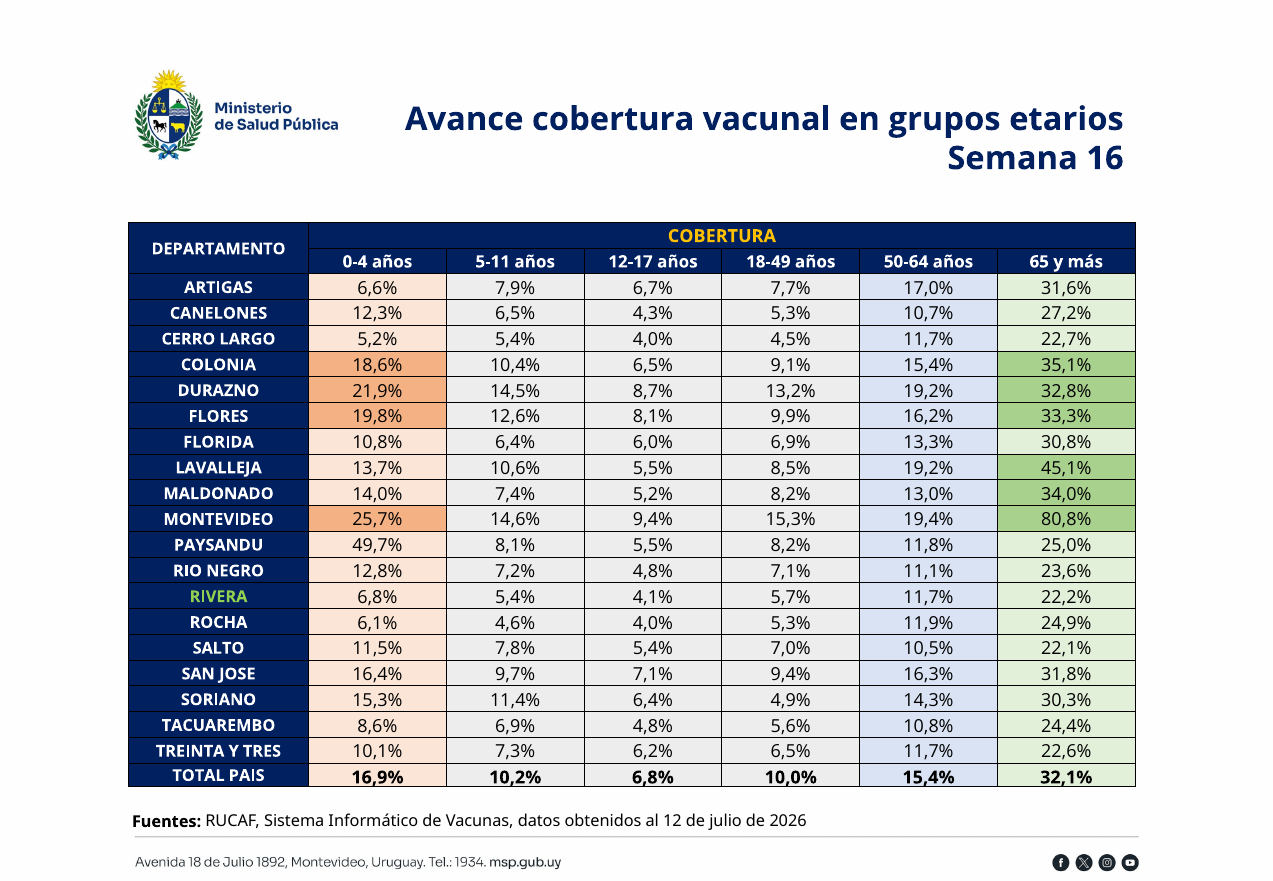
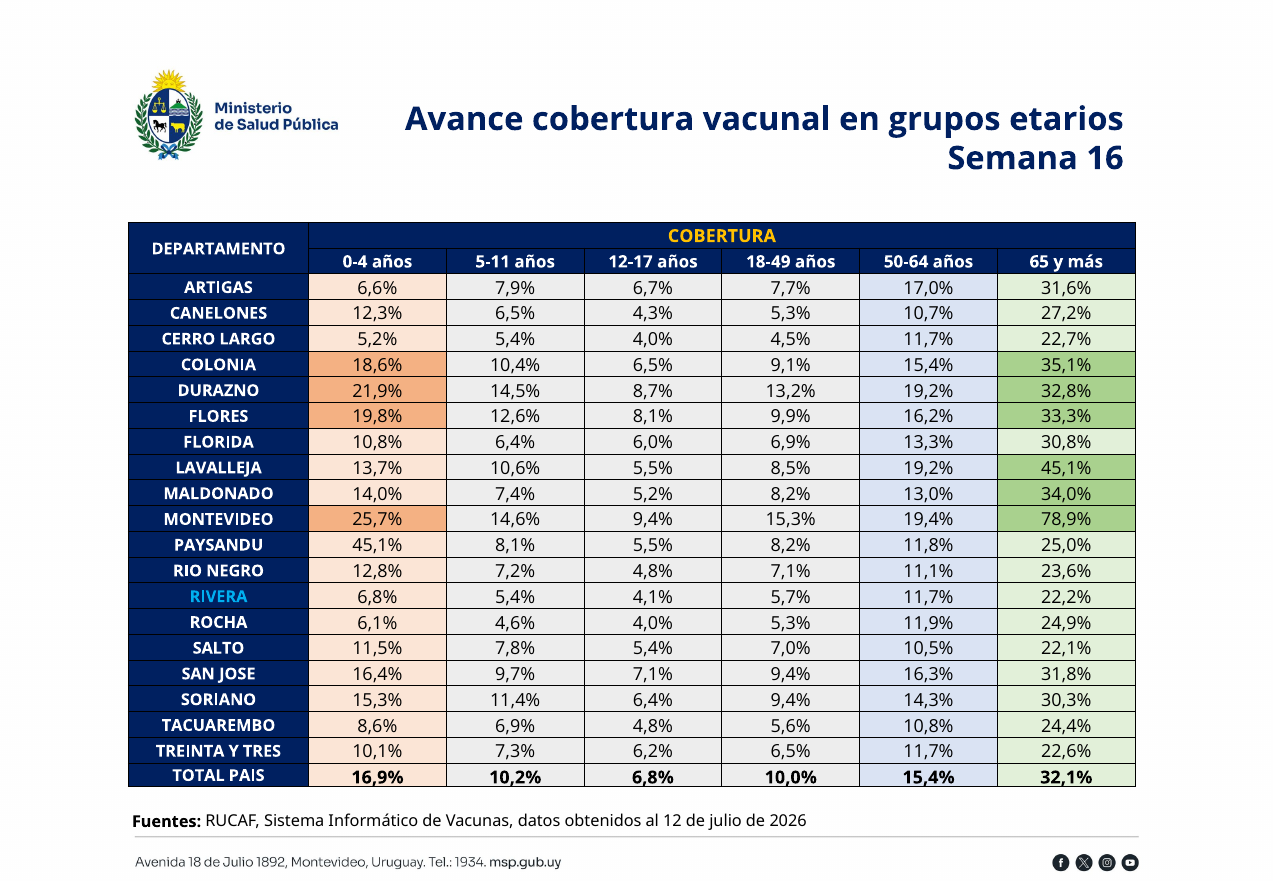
80,8%: 80,8% -> 78,9% (1066, 520)
PAYSANDU 49,7%: 49,7% -> 45,1% (377, 546)
RIVERA colour: light green -> light blue (219, 597)
6,4% 4,9%: 4,9% -> 9,4% (791, 701)
